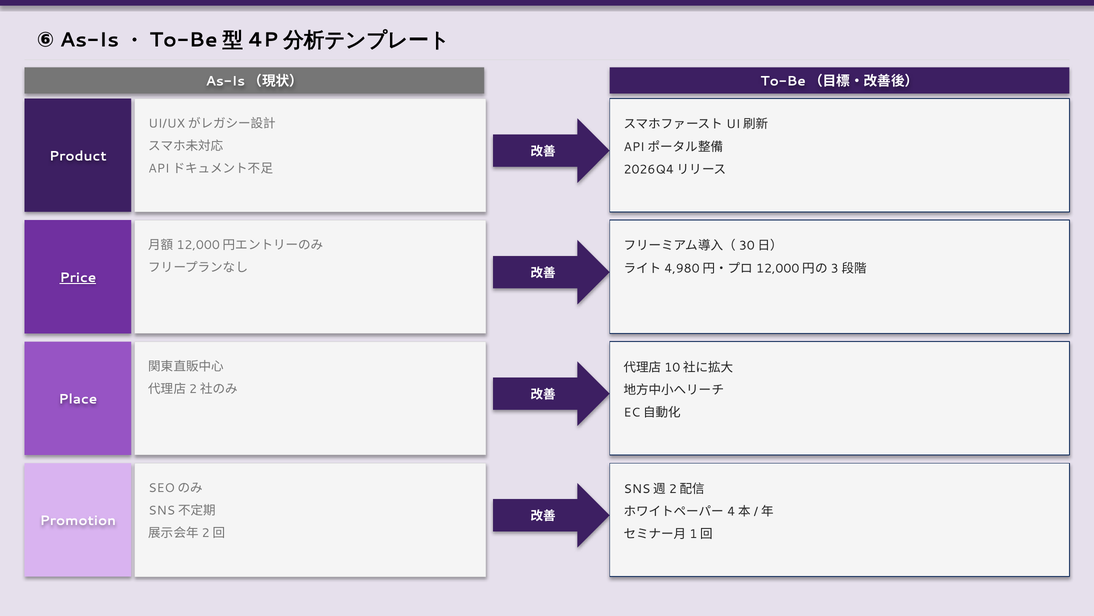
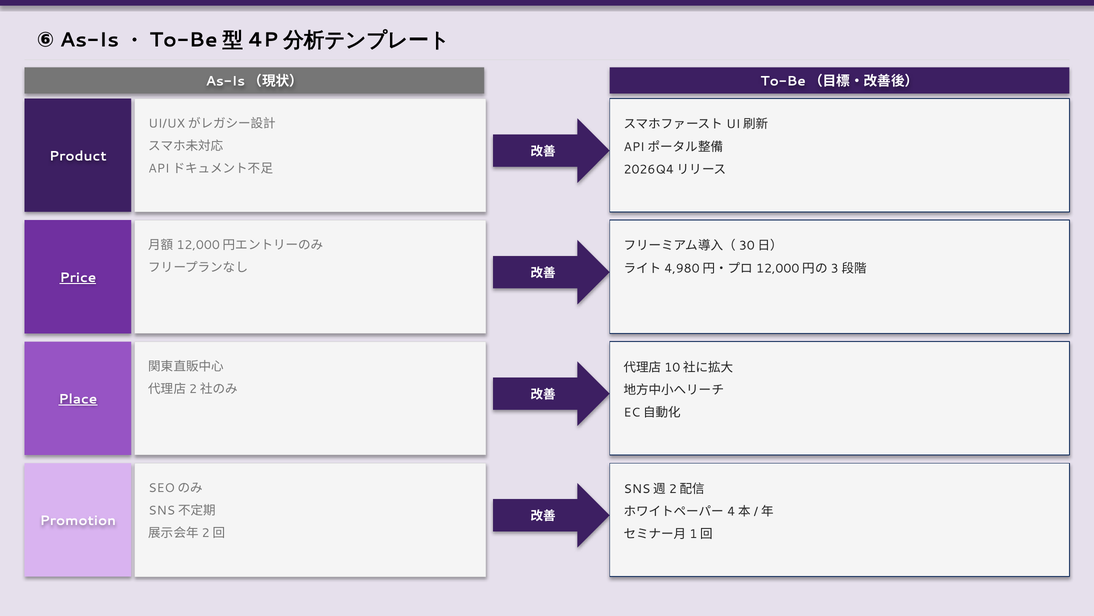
Place underline: none -> present (78, 399)
